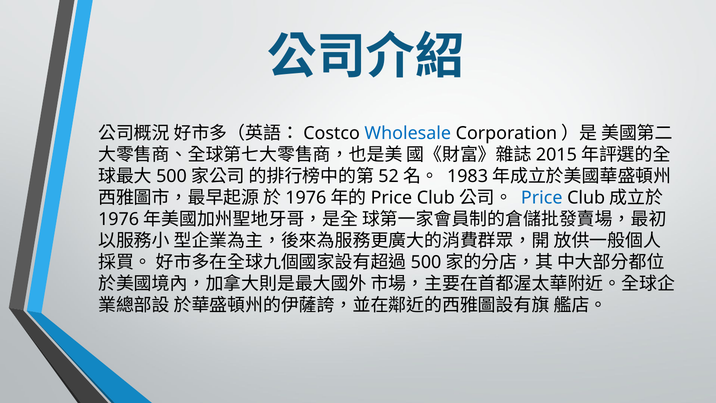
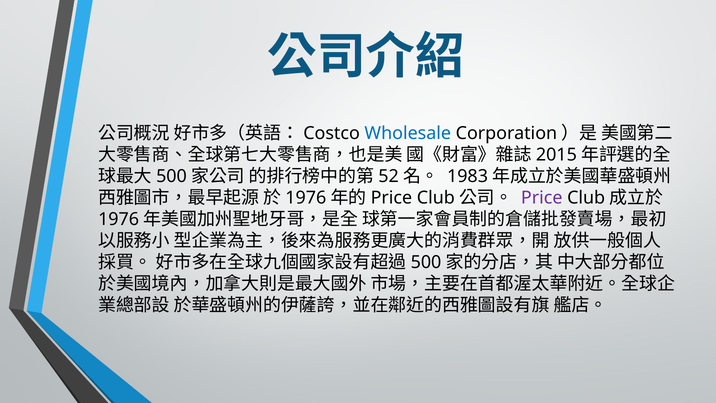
Price colour: blue -> purple (542, 198)
